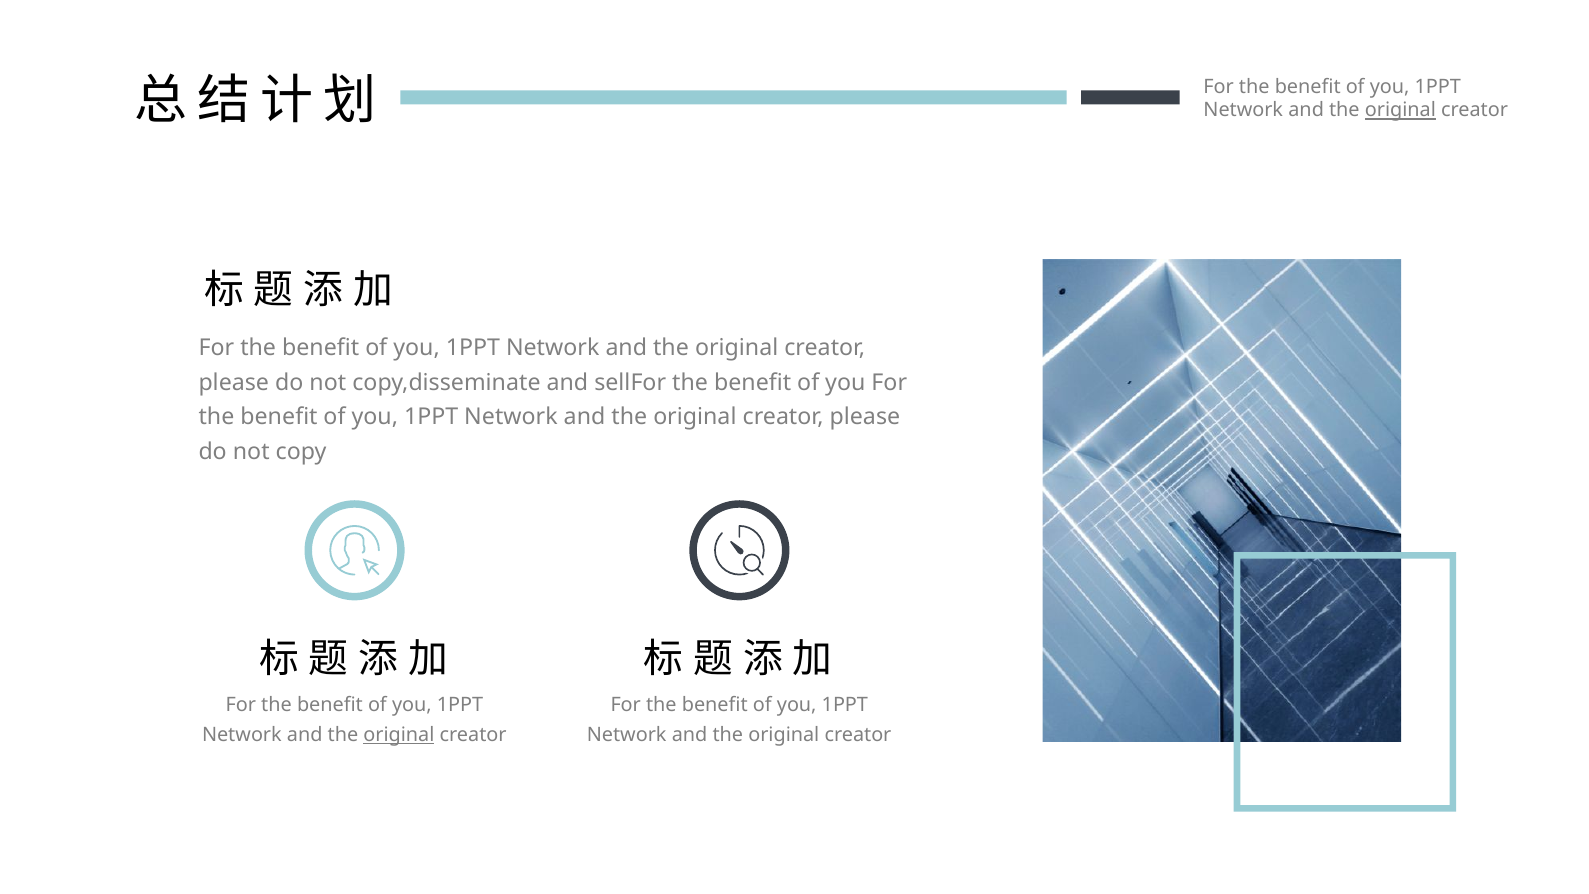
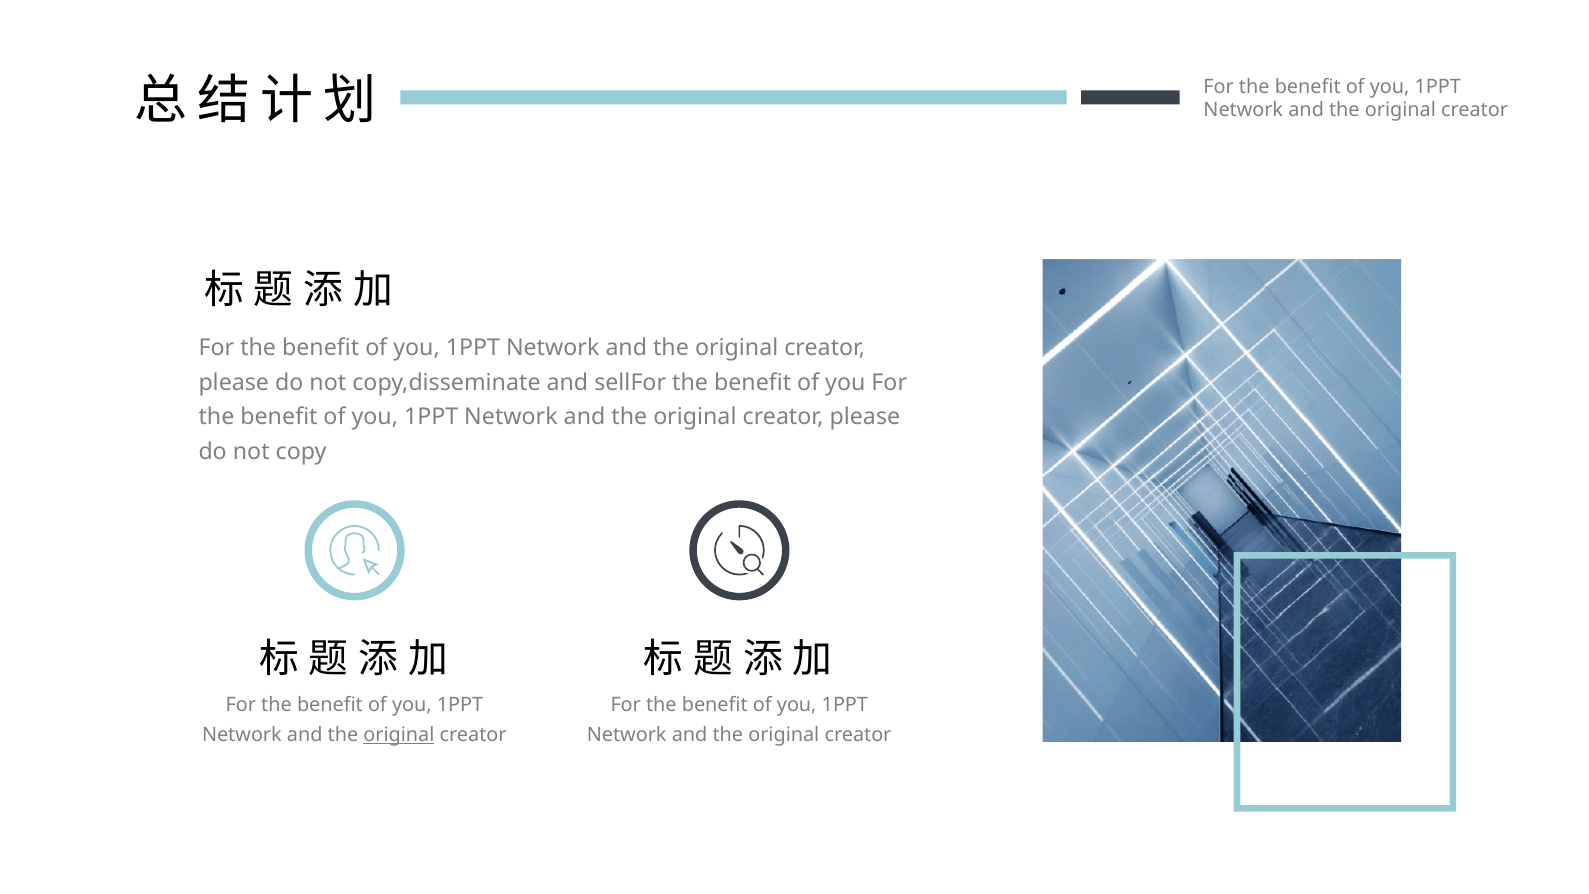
original underline: present -> none (1400, 110)
